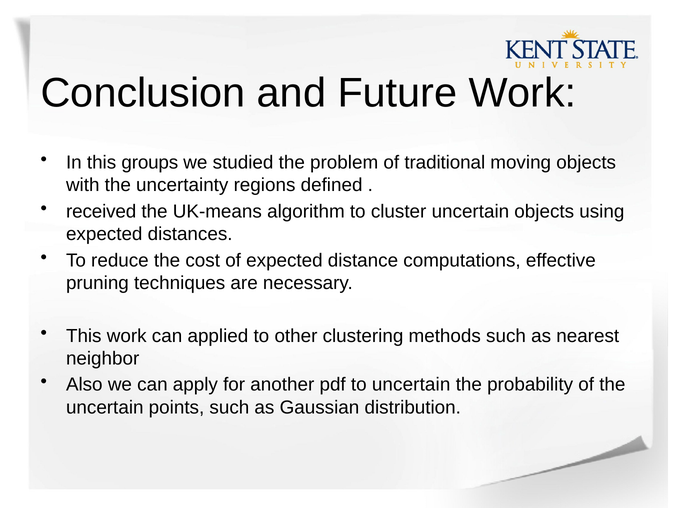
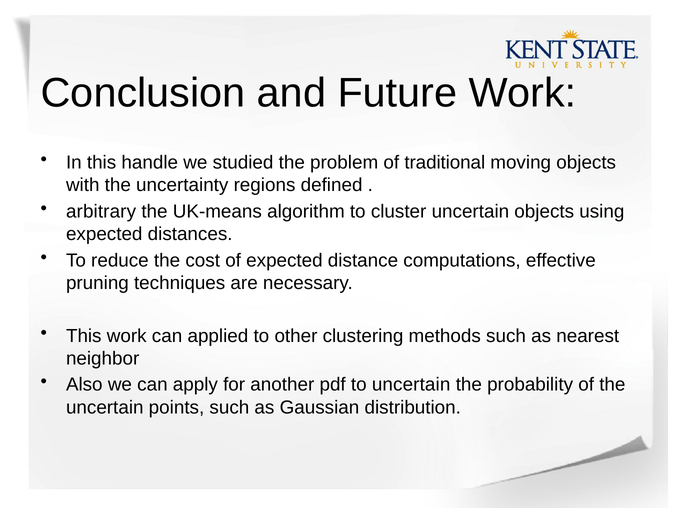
groups: groups -> handle (150, 163)
received: received -> arbitrary (101, 212)
